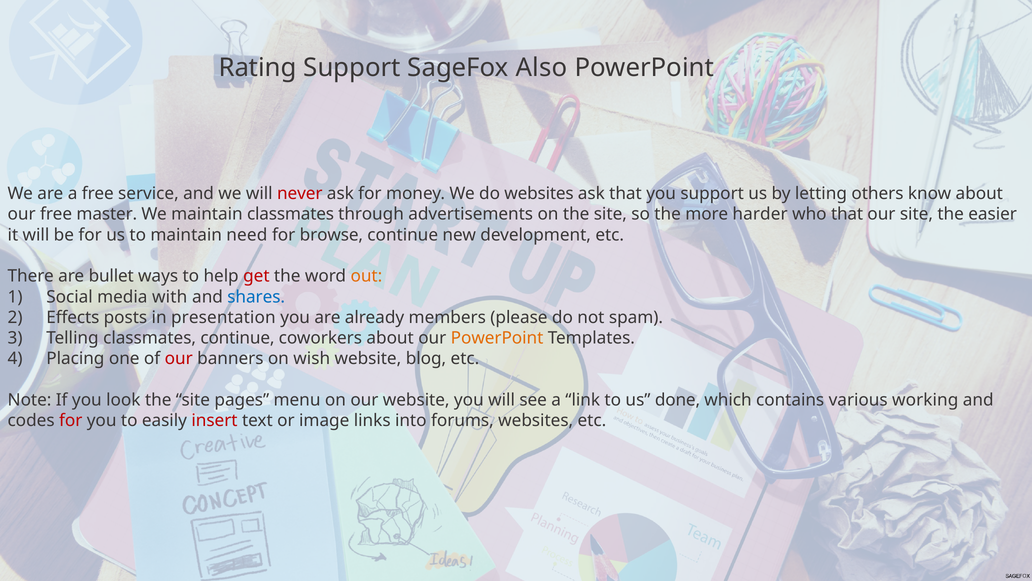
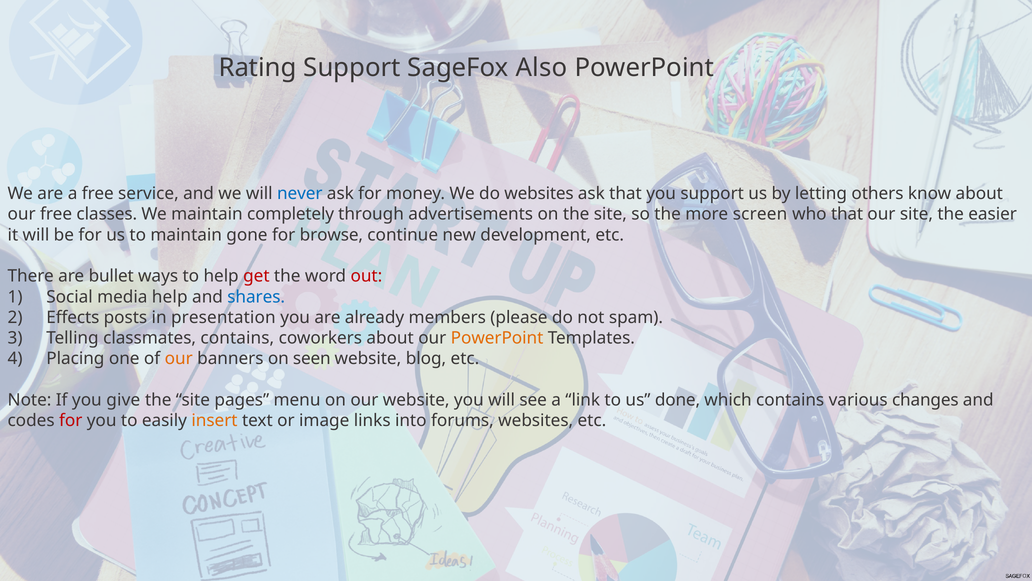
never colour: red -> blue (300, 193)
master: master -> classes (107, 214)
maintain classmates: classmates -> completely (291, 214)
harder: harder -> screen (760, 214)
need: need -> gone (247, 235)
out colour: orange -> red (366, 276)
media with: with -> help (170, 297)
classmates continue: continue -> contains (237, 338)
our colour: red -> orange (179, 358)
wish: wish -> seen (312, 358)
look: look -> give (123, 400)
working: working -> changes (925, 400)
insert colour: red -> orange (214, 420)
